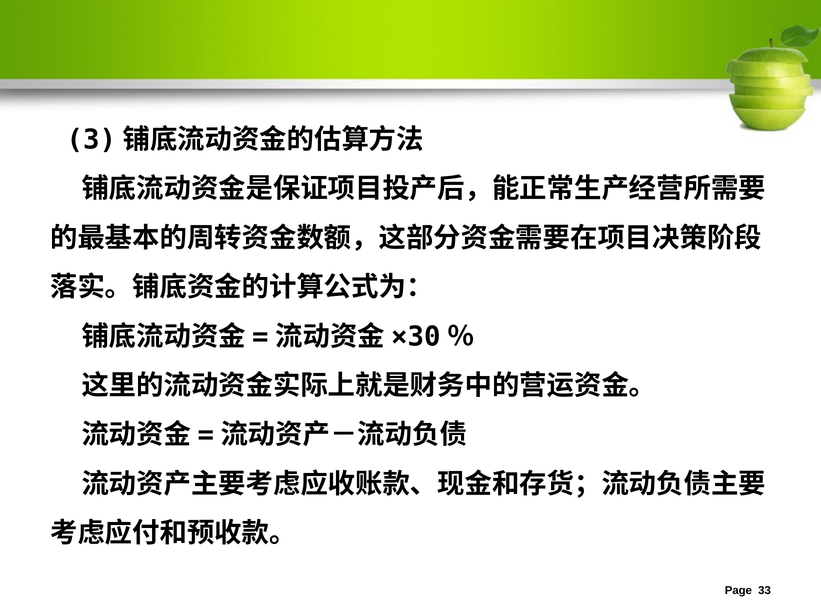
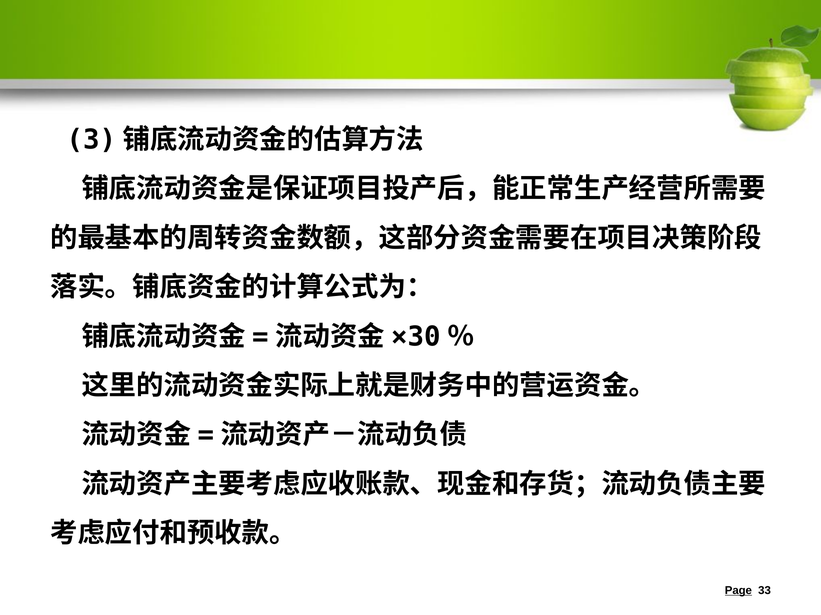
Page underline: none -> present (738, 591)
